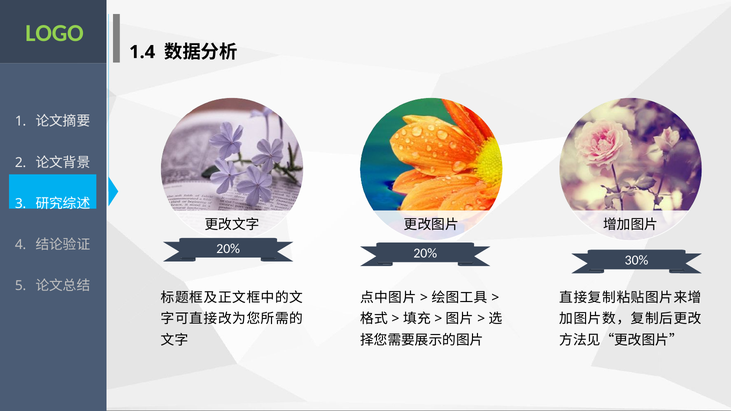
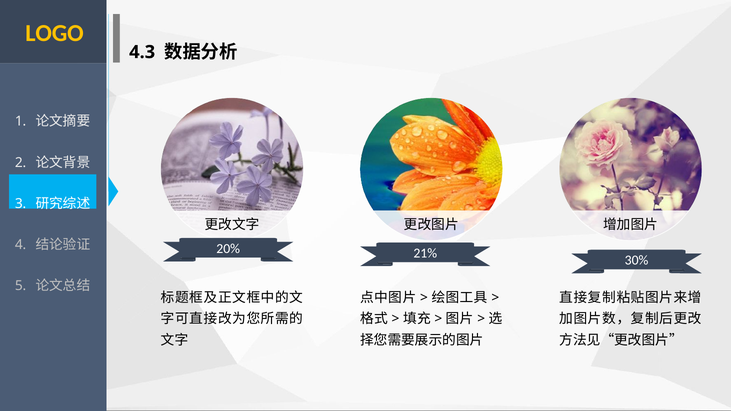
LOGO colour: light green -> yellow (55, 33)
1.4: 1.4 -> 4.3 (142, 52)
20% 20%: 20% -> 21% (425, 253)
